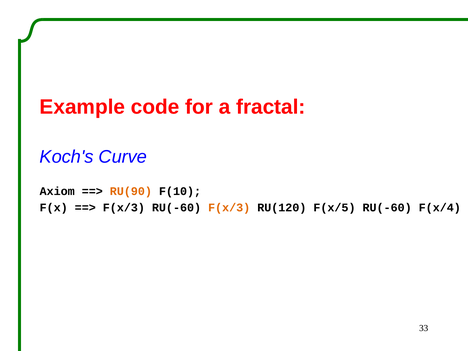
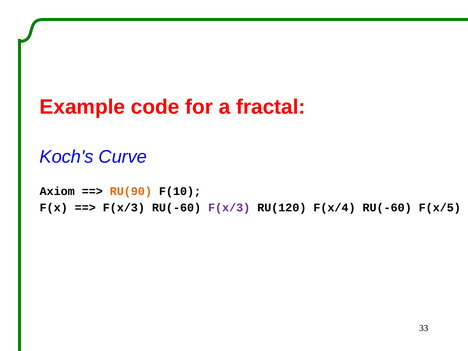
F(x/3 colour: orange -> purple (229, 208)
F(x/5: F(x/5 -> F(x/4 (334, 208)
F(x/4: F(x/4 -> F(x/5 (440, 208)
